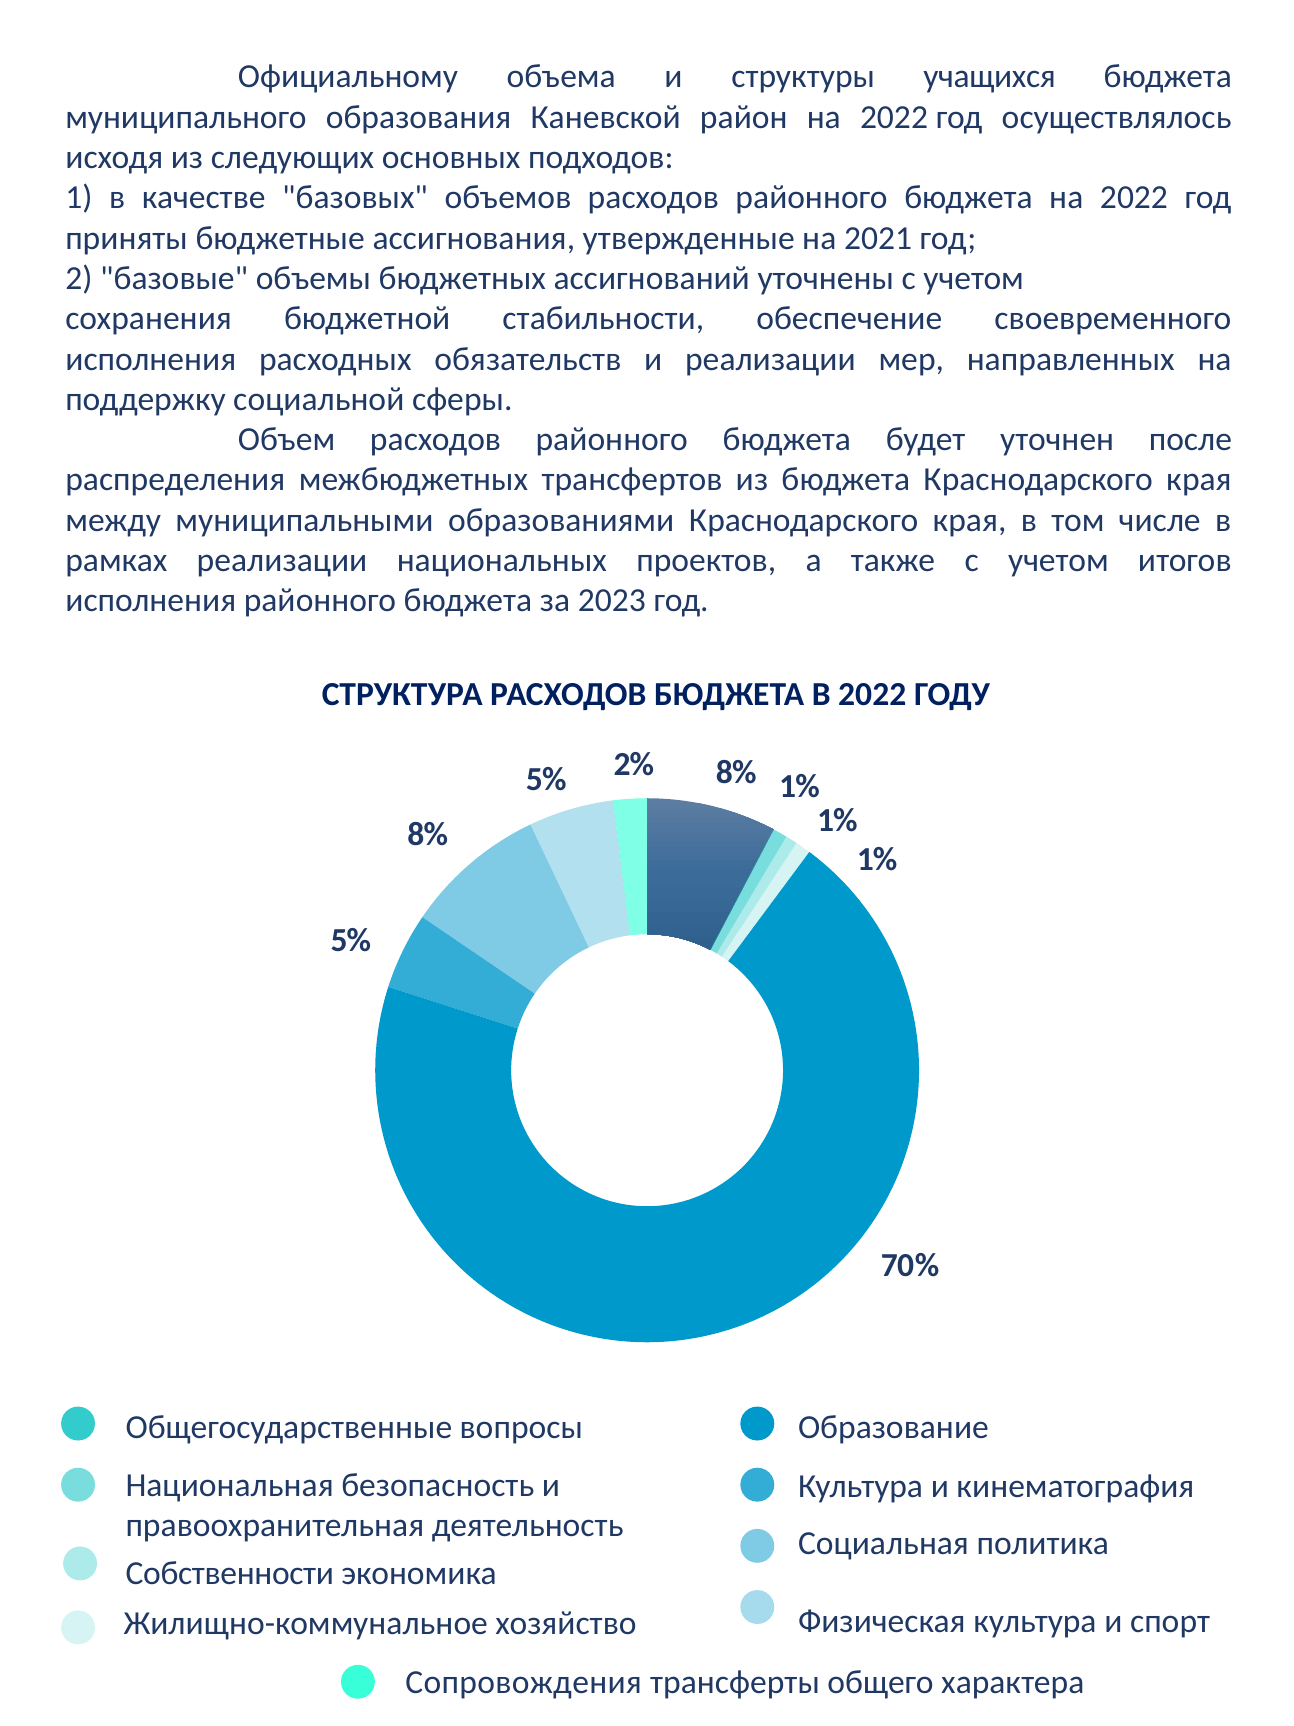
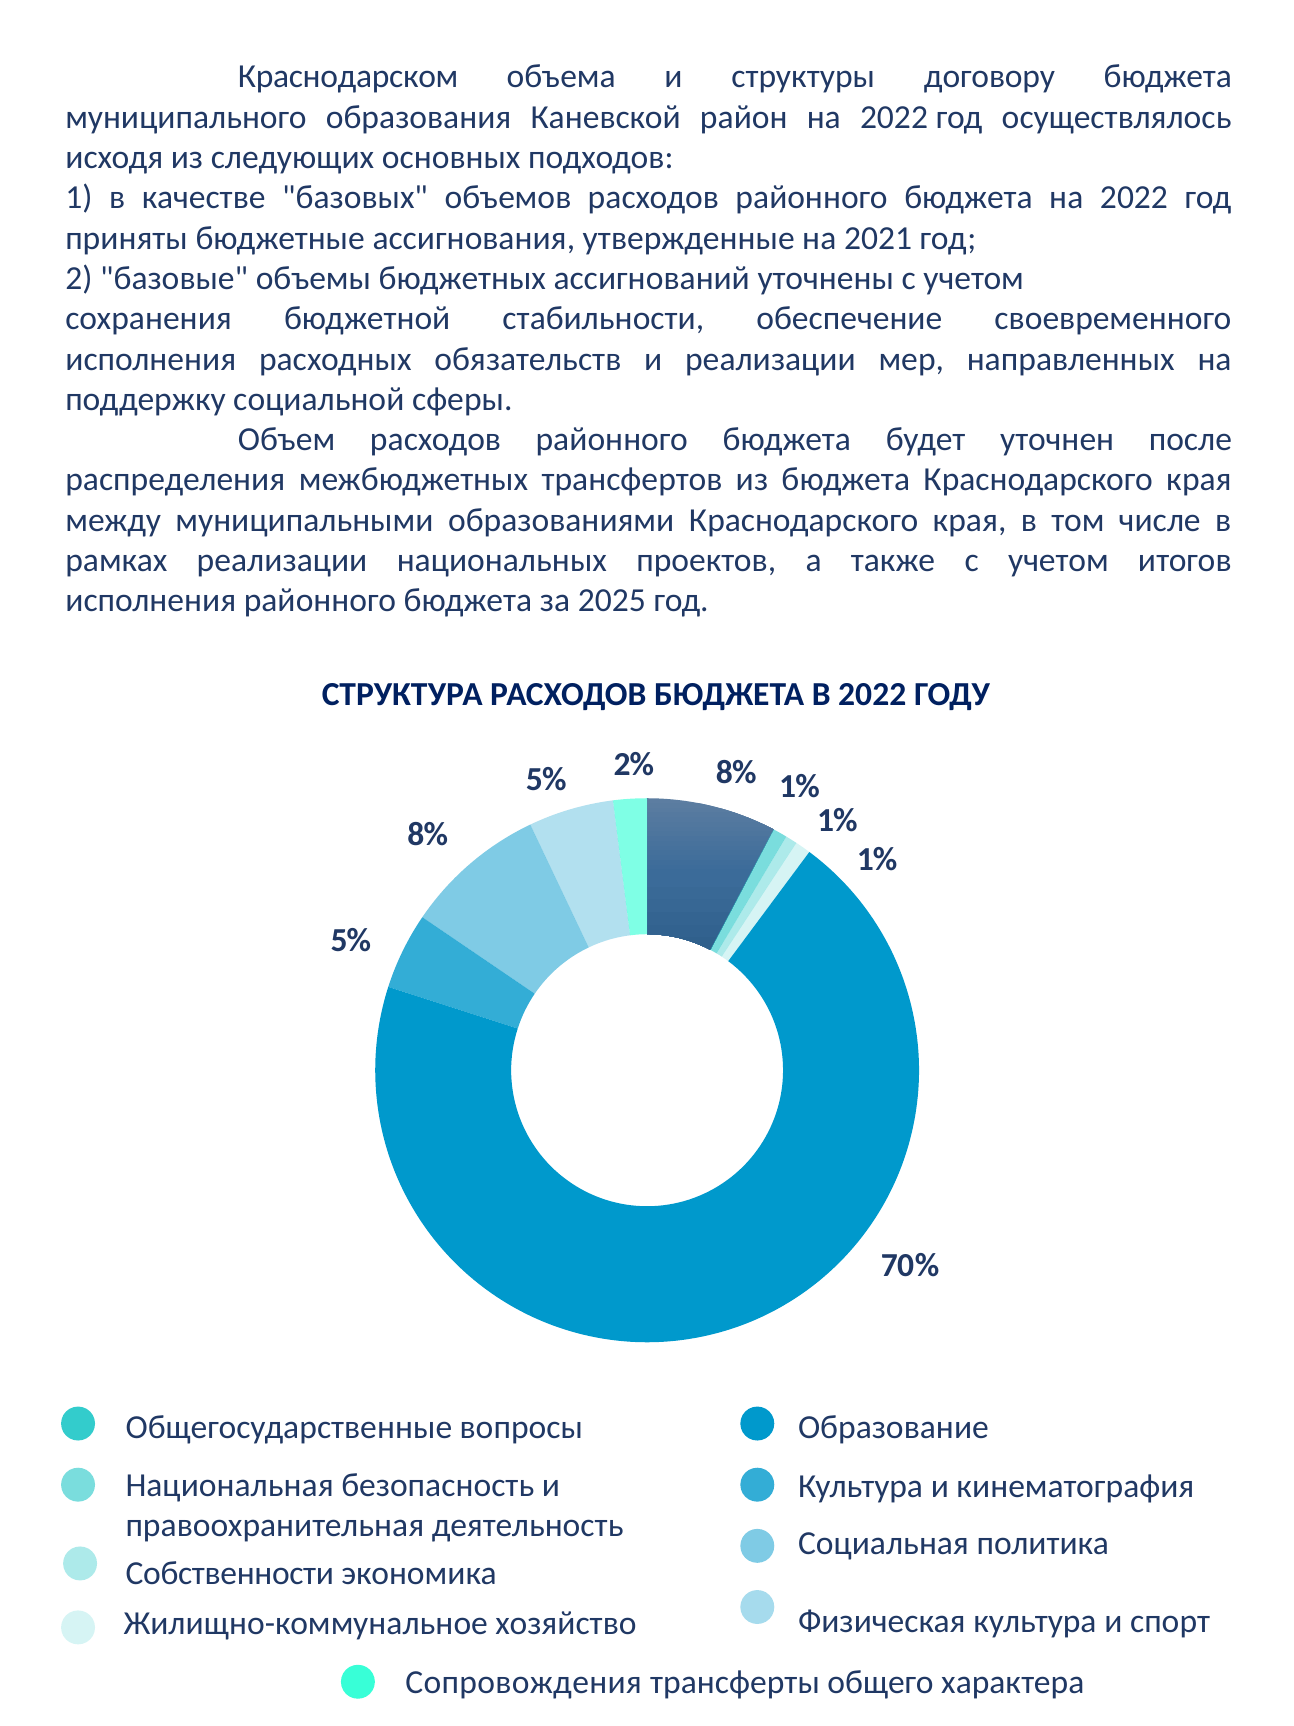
Официальному: Официальному -> Краснодарском (348, 77)
учащихся: учащихся -> договору (990, 77)
2023: 2023 -> 2025 (612, 601)
